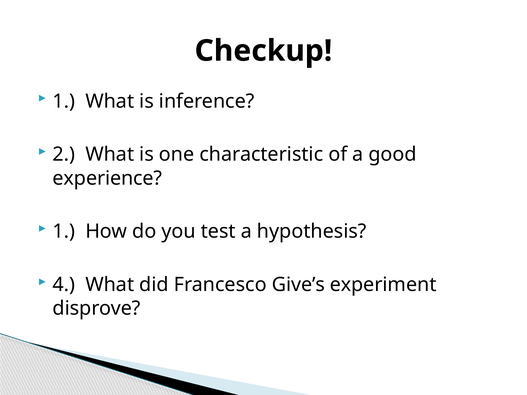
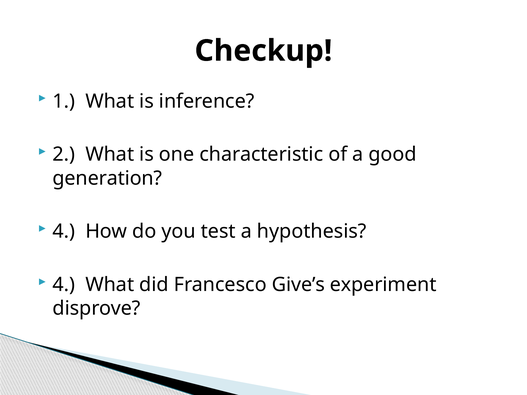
experience: experience -> generation (107, 178)
1: 1 -> 4 (64, 232)
